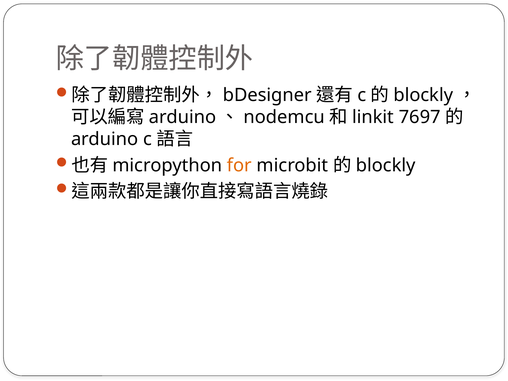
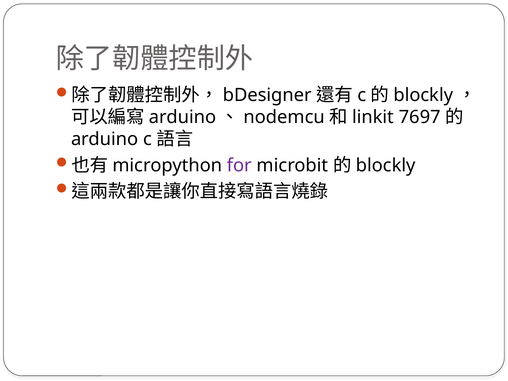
for colour: orange -> purple (239, 165)
